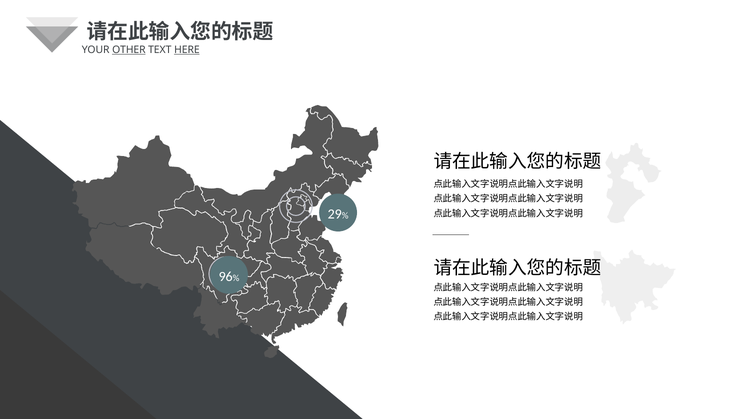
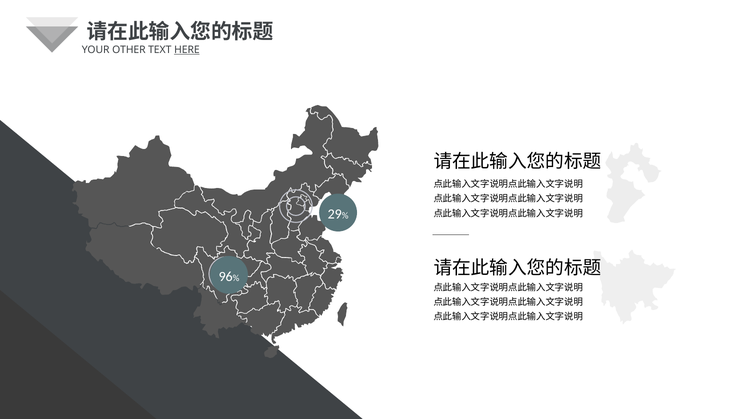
OTHER underline: present -> none (129, 50)
